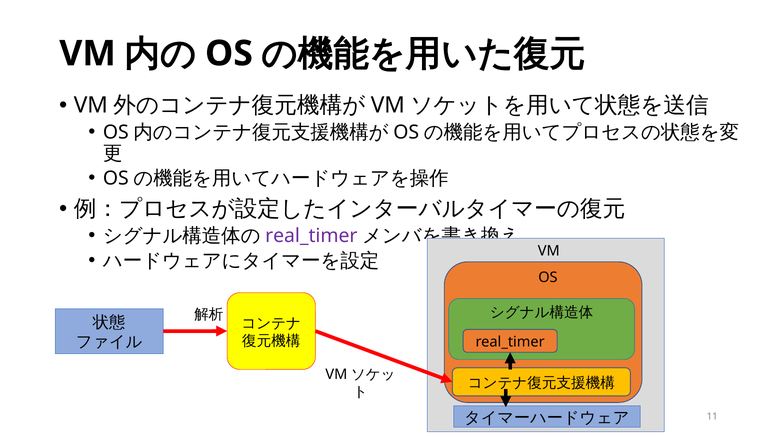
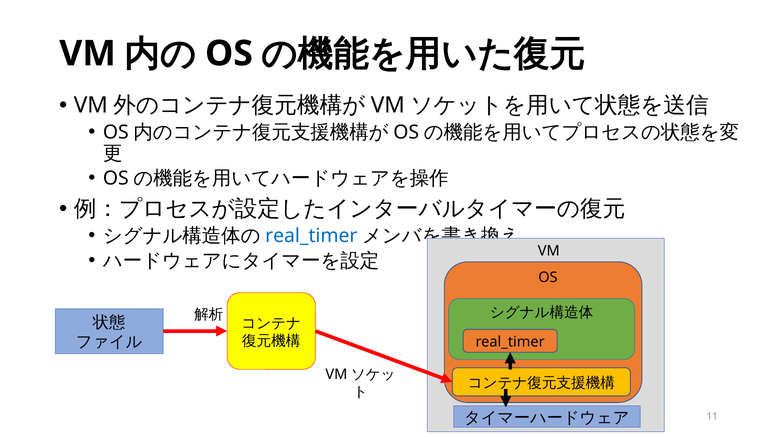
real_timer colour: purple -> blue (311, 236)
